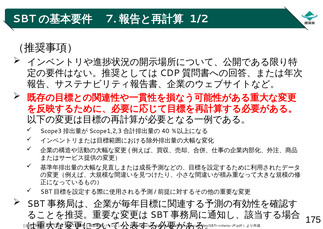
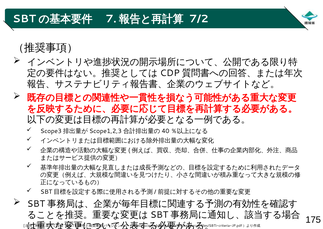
1/2: 1/2 -> 7/2 (199, 19)
